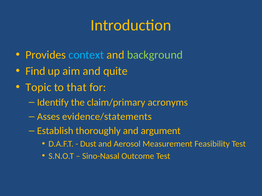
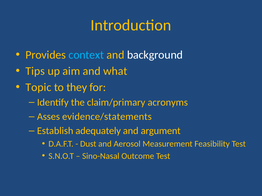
background colour: light green -> white (155, 55)
Find: Find -> Tips (35, 71)
quite: quite -> what (115, 71)
that: that -> they (77, 88)
thoroughly: thoroughly -> adequately (98, 131)
